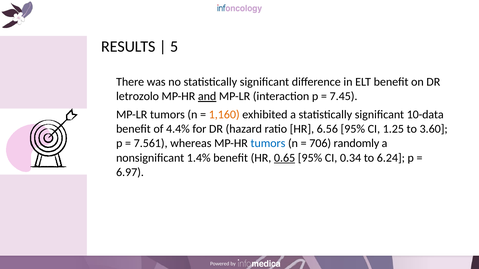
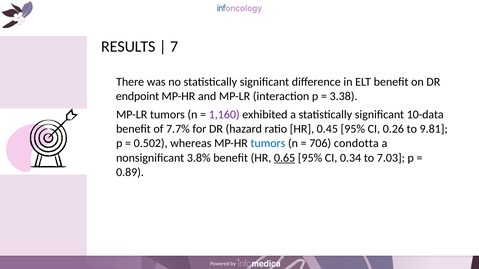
5: 5 -> 7 (174, 46)
letrozolo: letrozolo -> endpoint (138, 97)
and underline: present -> none (207, 97)
7.45: 7.45 -> 3.38 (344, 97)
1,160 colour: orange -> purple (224, 115)
4.4%: 4.4% -> 7.7% (178, 129)
6.56: 6.56 -> 0.45 (327, 129)
1.25: 1.25 -> 0.26 (393, 129)
3.60: 3.60 -> 9.81 (434, 129)
7.561: 7.561 -> 0.502 (151, 144)
randomly: randomly -> condotta (356, 144)
1.4%: 1.4% -> 3.8% (199, 158)
6.24: 6.24 -> 7.03 (391, 158)
6.97: 6.97 -> 0.89 (130, 172)
